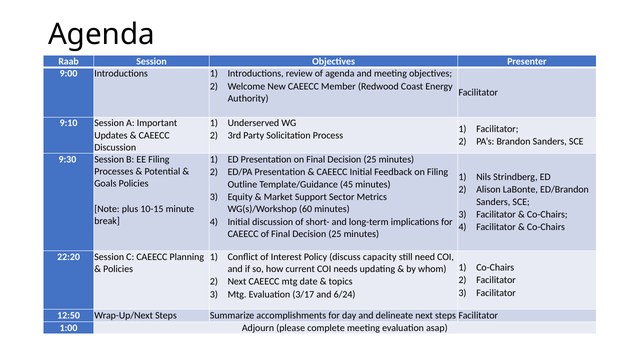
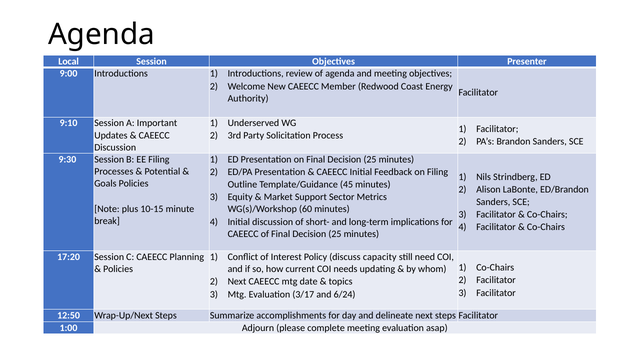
Raab: Raab -> Local (69, 61)
22:20: 22:20 -> 17:20 (69, 257)
